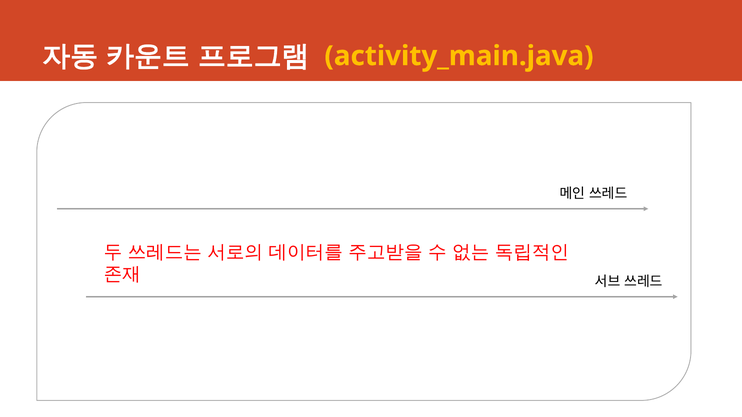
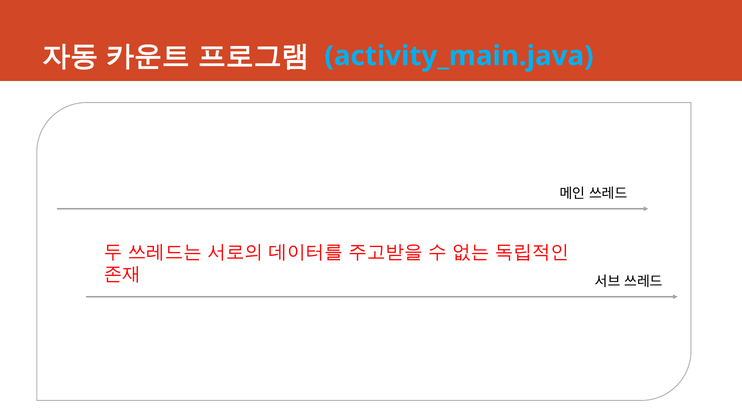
activity_main.java colour: yellow -> light blue (459, 56)
